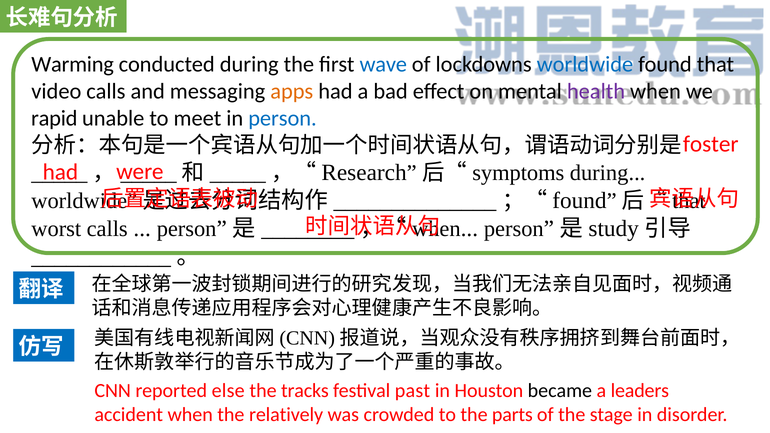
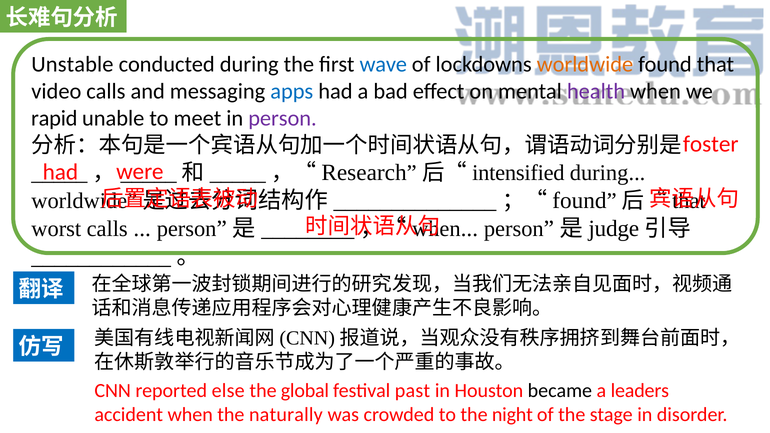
Warming: Warming -> Unstable (72, 64)
worldwide colour: blue -> orange (585, 64)
apps colour: orange -> blue (292, 91)
person colour: blue -> purple (282, 118)
symptoms: symptoms -> intensified (518, 173)
study: study -> judge (614, 229)
tracks: tracks -> global (305, 391)
relatively: relatively -> naturally (286, 415)
parts: parts -> night (512, 415)
